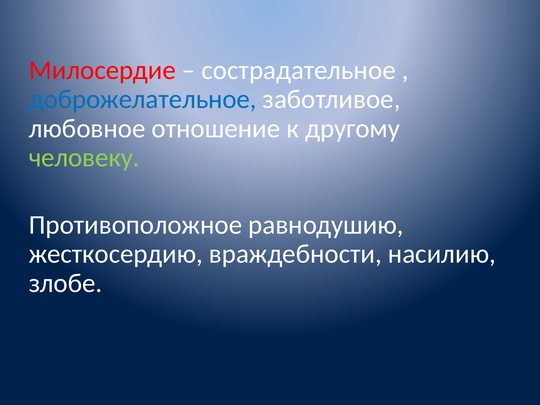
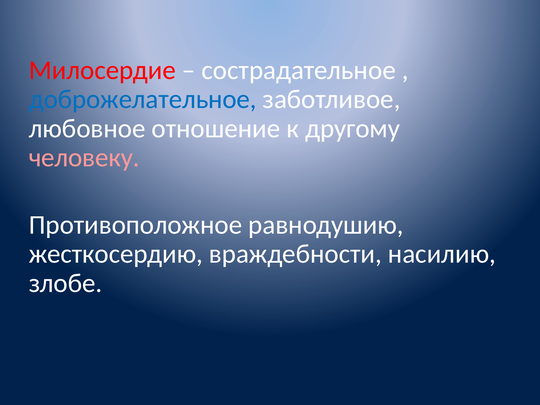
человеку colour: light green -> pink (84, 158)
